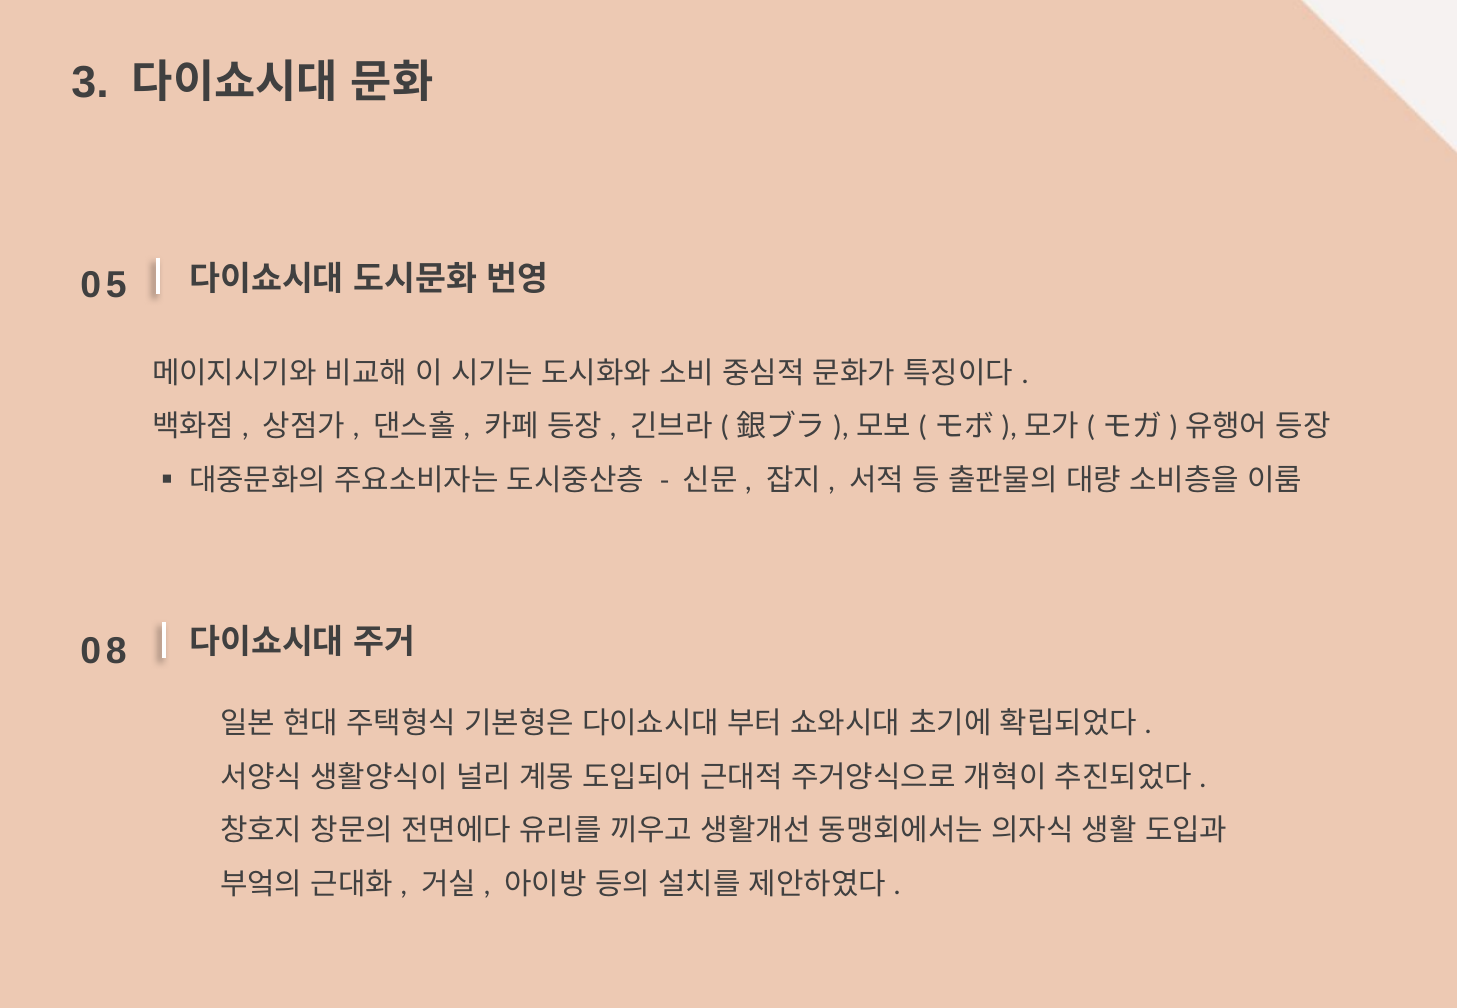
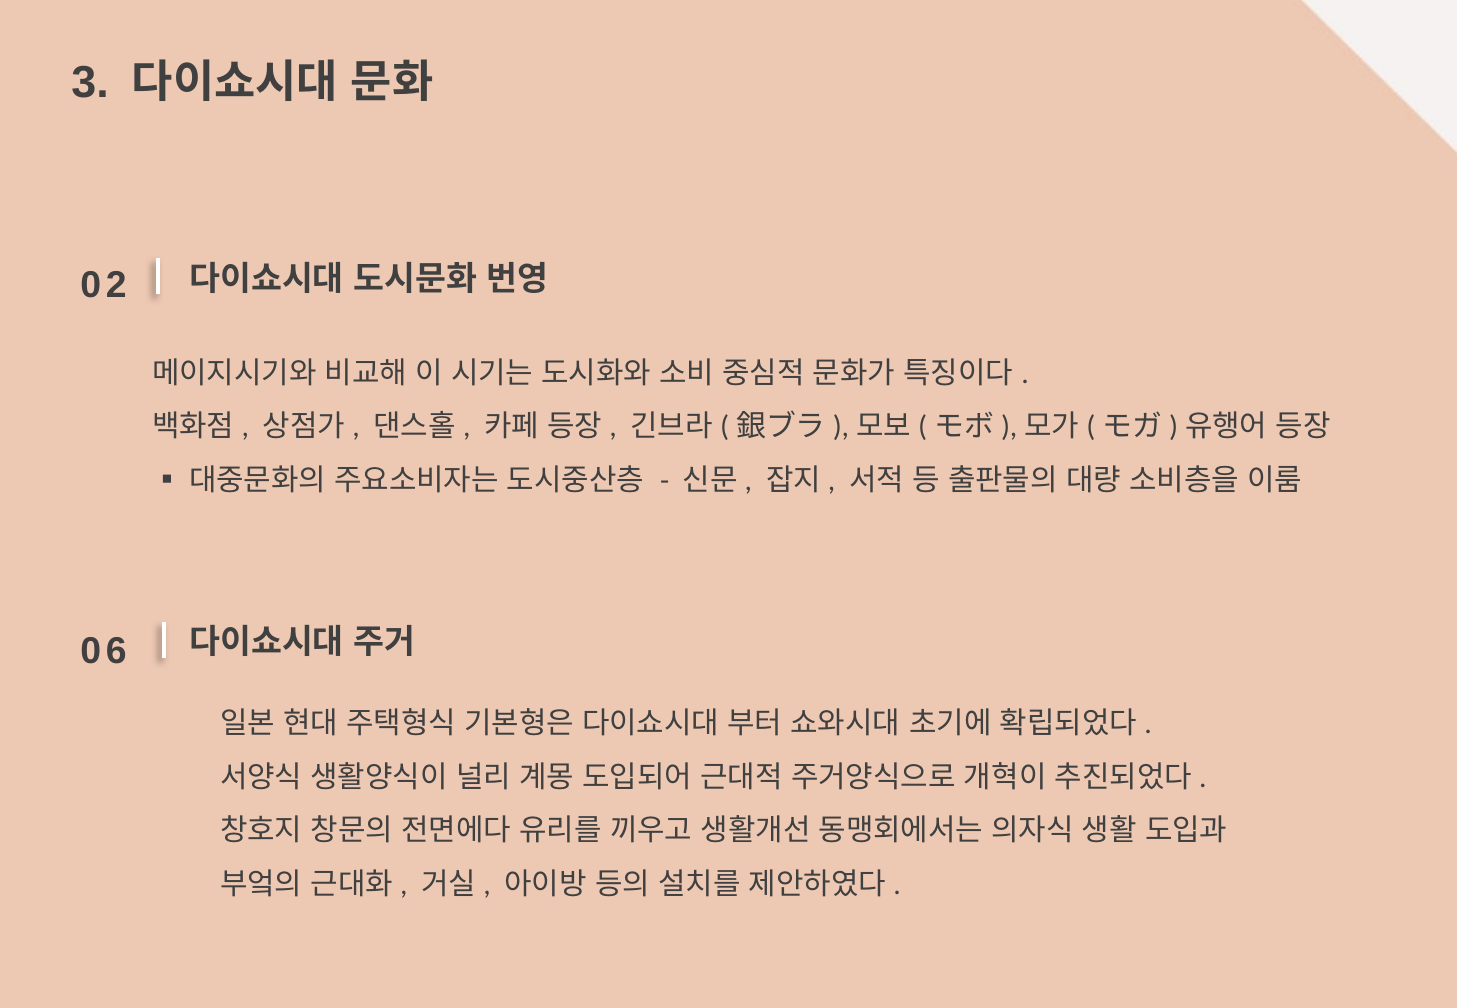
5: 5 -> 2 (116, 286)
8: 8 -> 6 (116, 652)
